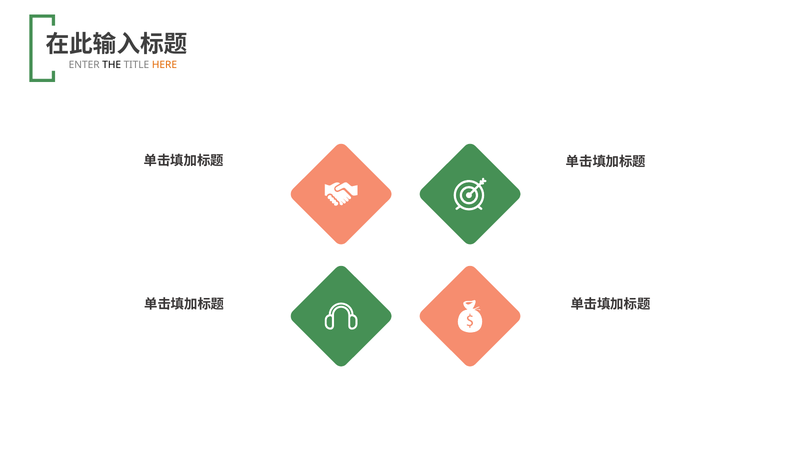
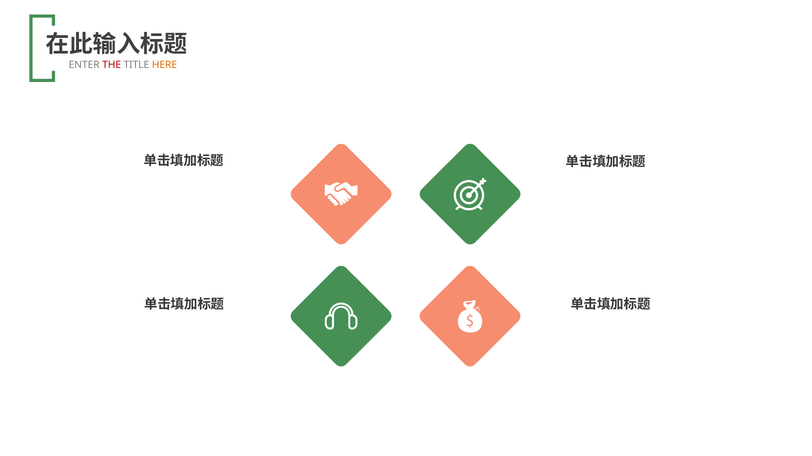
THE colour: black -> red (112, 65)
